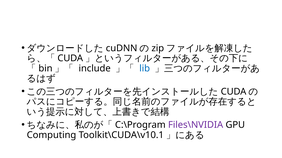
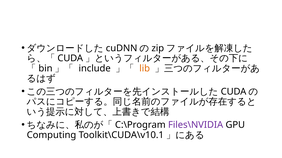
lib colour: blue -> orange (145, 69)
